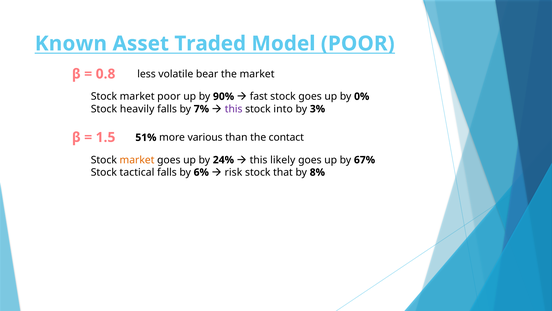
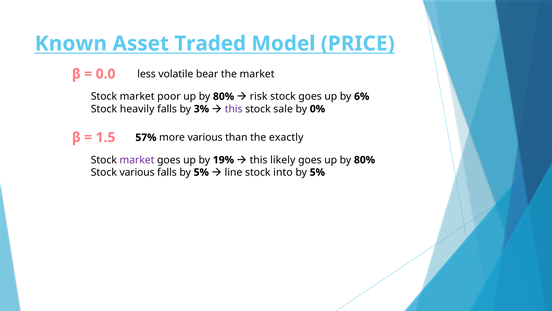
Model POOR: POOR -> PRICE (358, 44)
0.8: 0.8 -> 0.0 (106, 74)
90%: 90% -> 80% (224, 96)
fast: fast -> risk (259, 96)
0%: 0% -> 6% (362, 96)
7%: 7% -> 3% (201, 109)
into: into -> sale (283, 109)
3%: 3% -> 0% (317, 109)
51%: 51% -> 57% (146, 137)
contact: contact -> exactly (286, 137)
market colour: orange -> purple (137, 160)
24%: 24% -> 19% (223, 160)
goes up by 67%: 67% -> 80% (365, 160)
Stock tactical: tactical -> various (137, 172)
falls by 6%: 6% -> 5% (201, 172)
risk: risk -> line (233, 172)
that: that -> into (283, 172)
8%: 8% -> 5% (317, 172)
